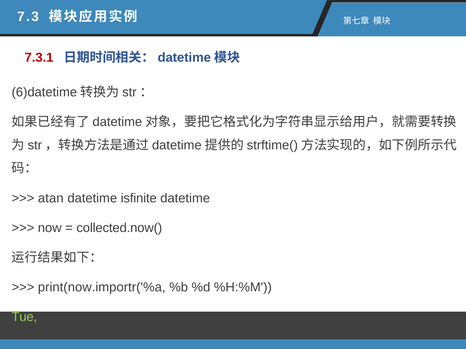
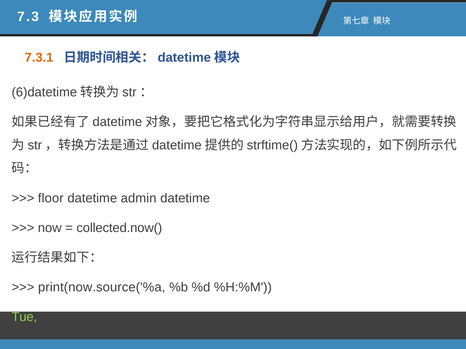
7.3.1 colour: red -> orange (39, 58)
atan: atan -> floor (51, 198)
isfinite: isfinite -> admin (139, 198)
print(now.importr('%a: print(now.importr('%a -> print(now.source('%a (102, 288)
